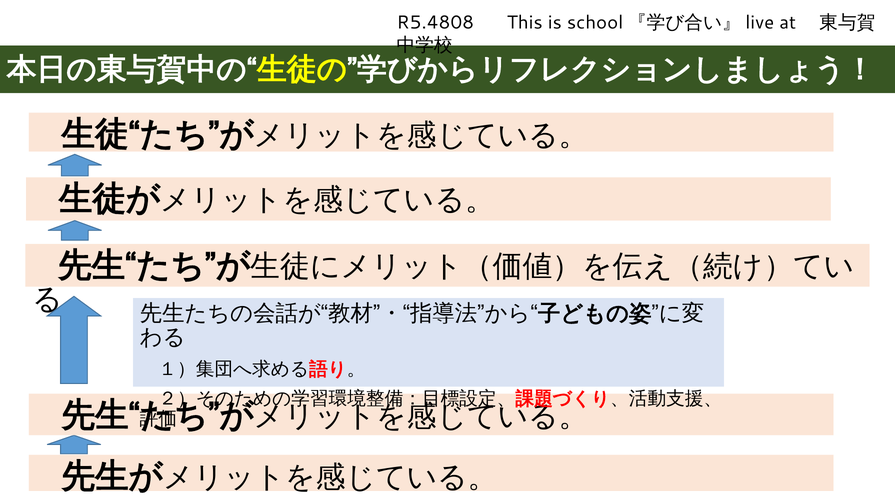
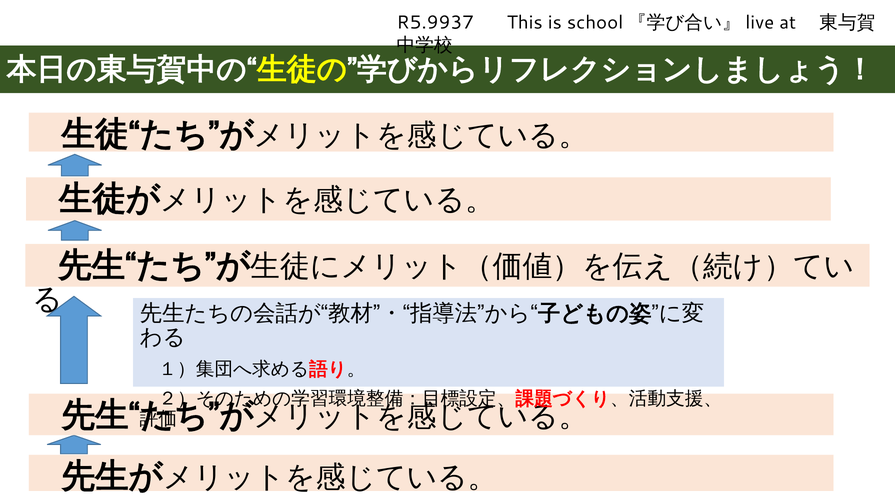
R5.4808: R5.4808 -> R5.9937 (435, 23)
